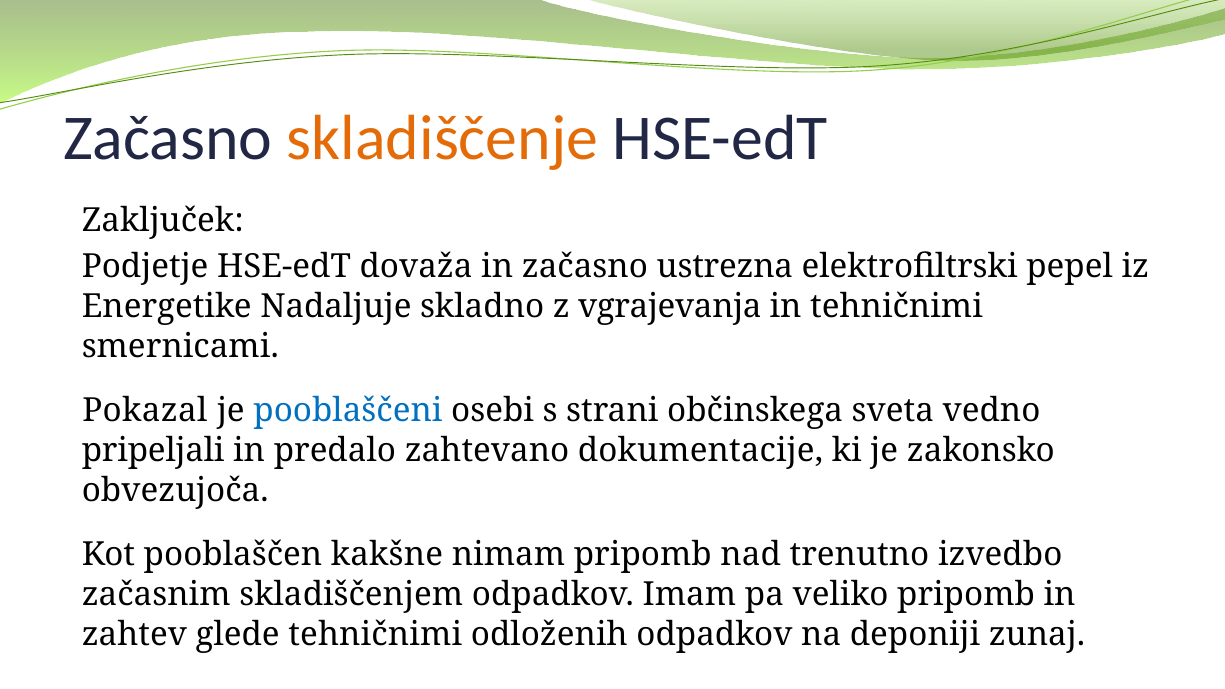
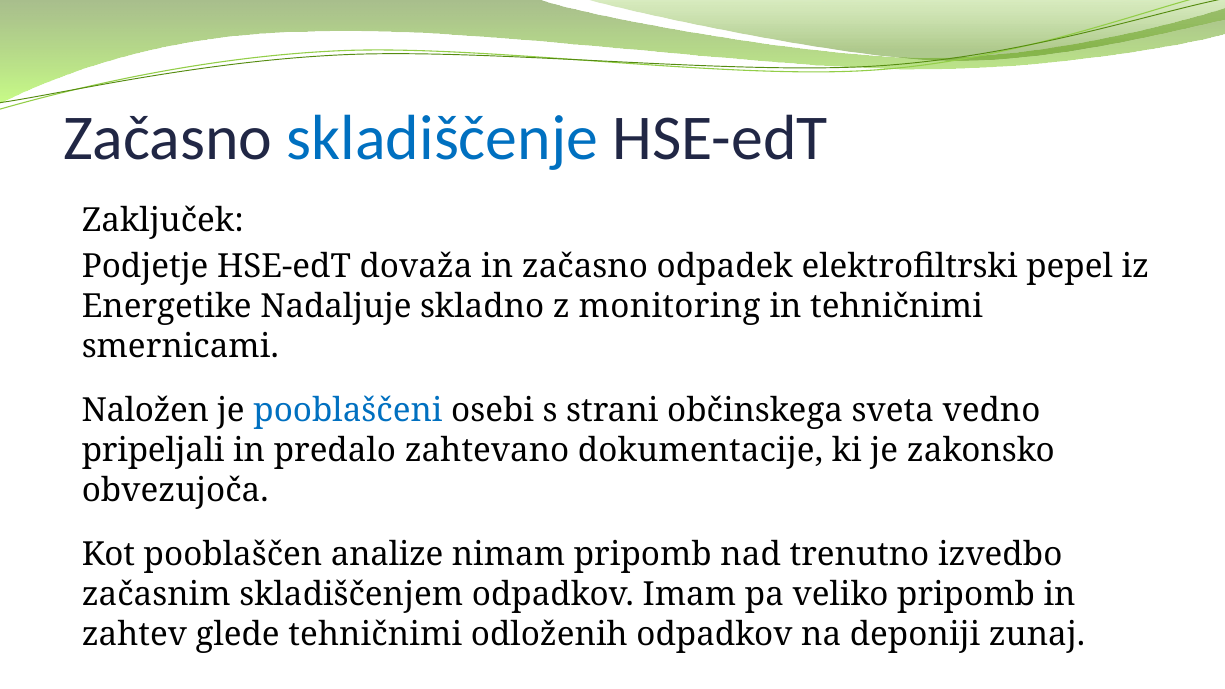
skladiščenje colour: orange -> blue (442, 138)
ustrezna: ustrezna -> odpadek (725, 267)
vgrajevanja: vgrajevanja -> monitoring (670, 307)
Pokazal: Pokazal -> Naložen (145, 411)
kakšne: kakšne -> analize (387, 555)
